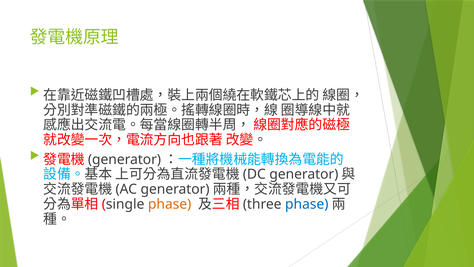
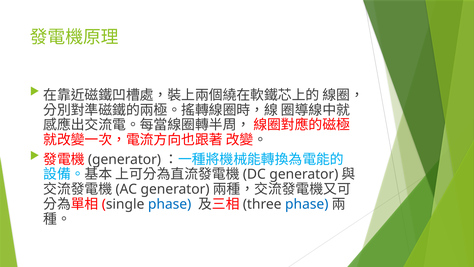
phase colour: orange -> blue (170, 204)
